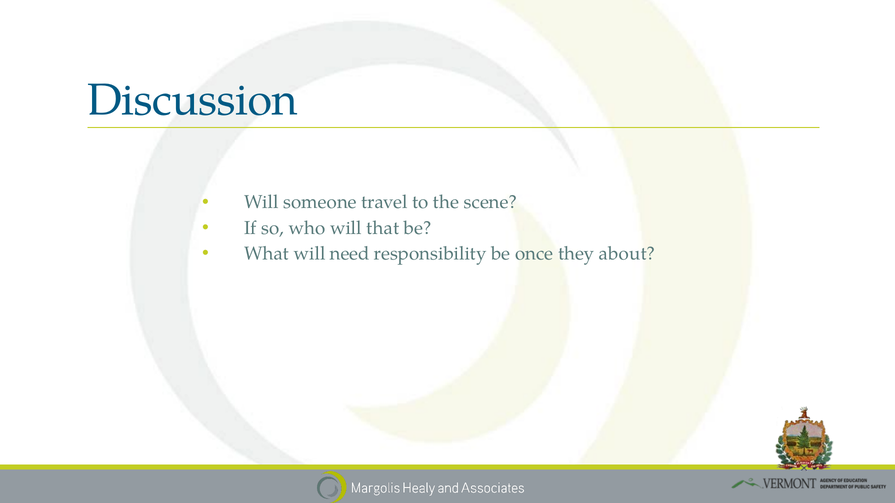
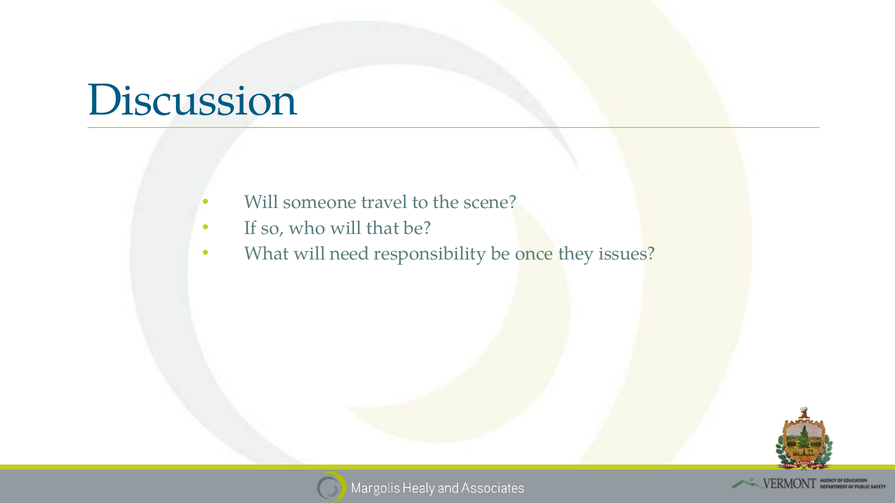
about: about -> issues (627, 254)
